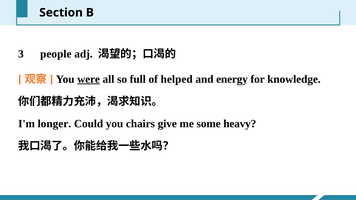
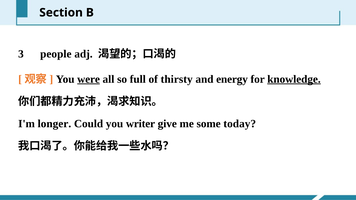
helped: helped -> thirsty (177, 79)
knowledge underline: none -> present (294, 79)
chairs: chairs -> writer (141, 124)
heavy: heavy -> today (240, 124)
